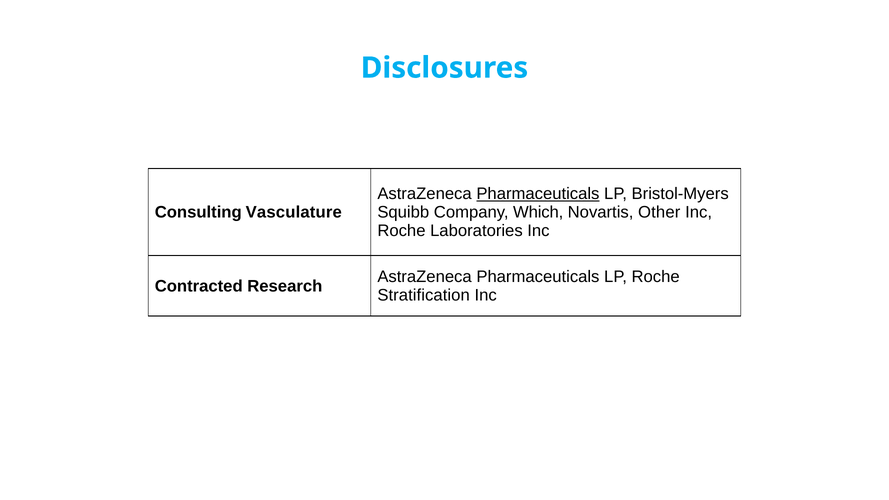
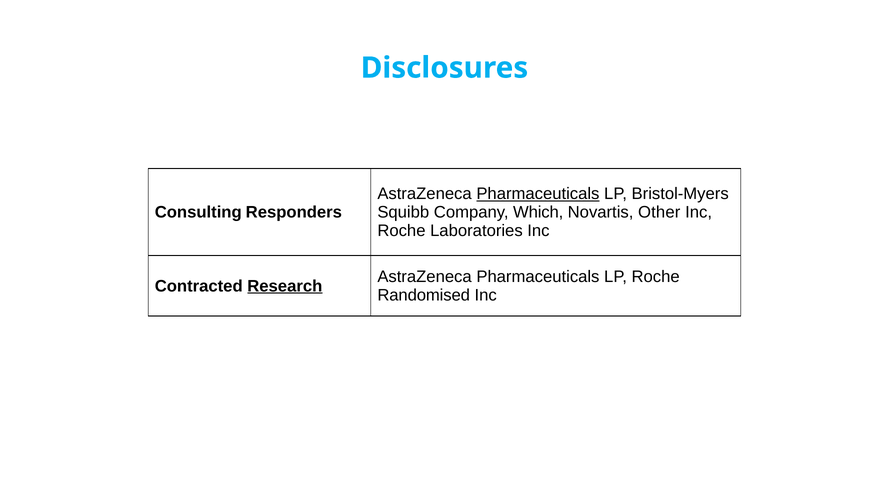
Vasculature: Vasculature -> Responders (294, 212)
Research underline: none -> present (285, 286)
Stratification: Stratification -> Randomised (424, 295)
